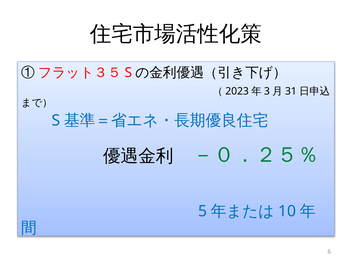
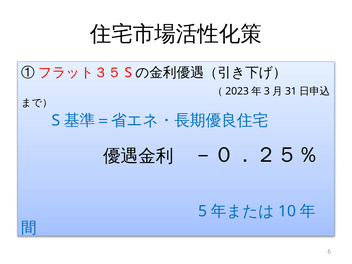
－０．２５％ colour: green -> black (256, 155)
